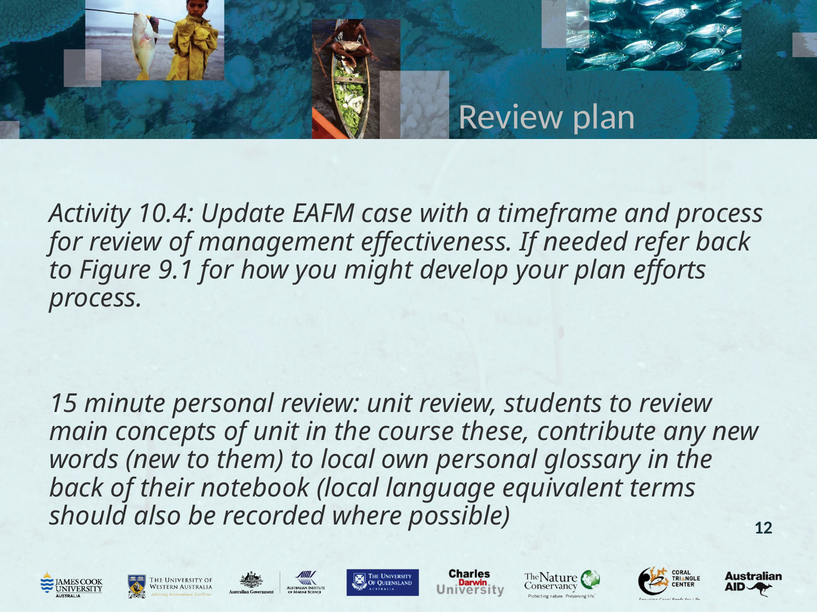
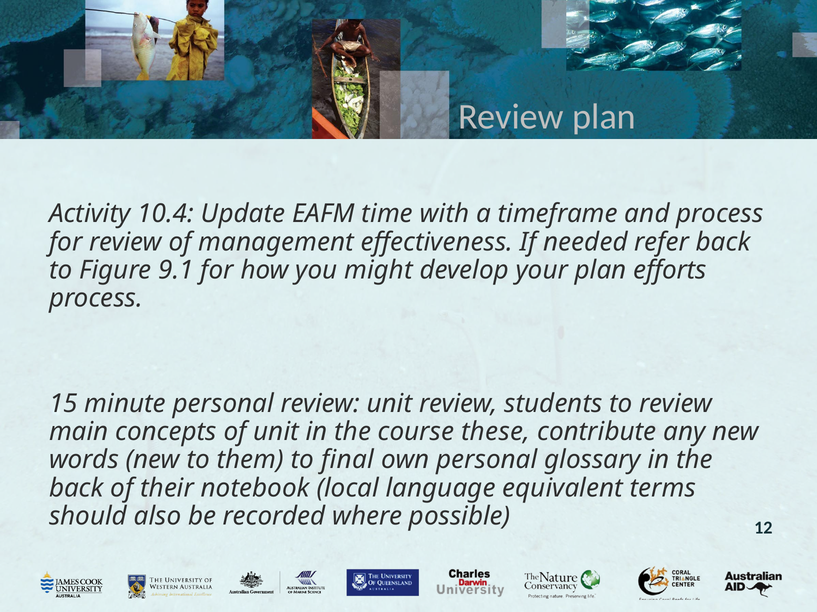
case: case -> time (387, 214)
to local: local -> final (348, 460)
